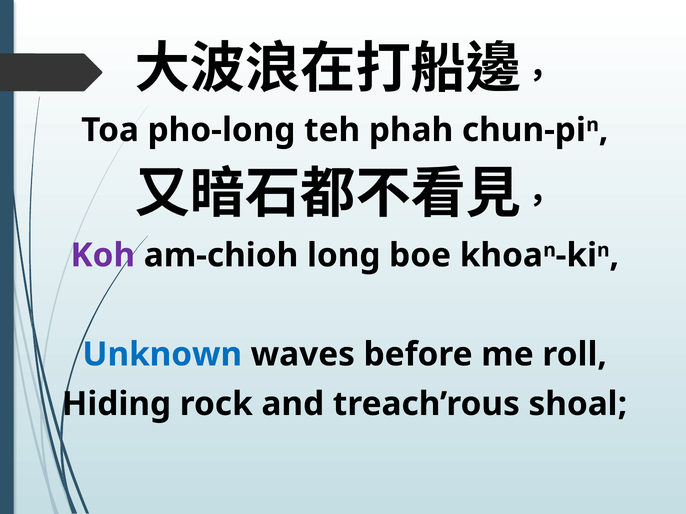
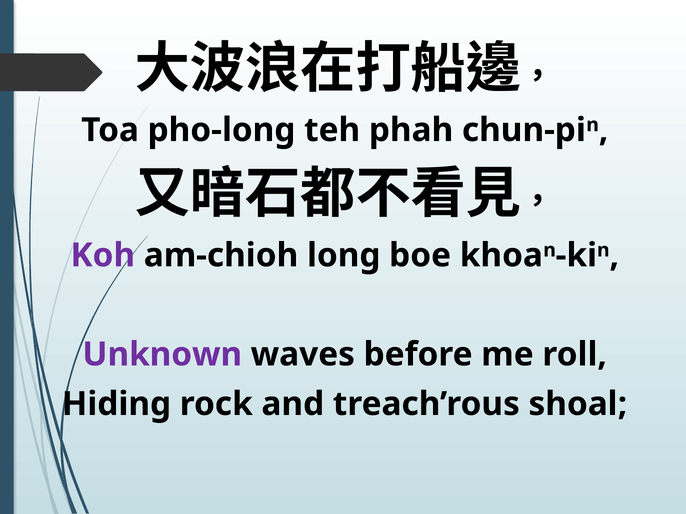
Unknown colour: blue -> purple (162, 355)
